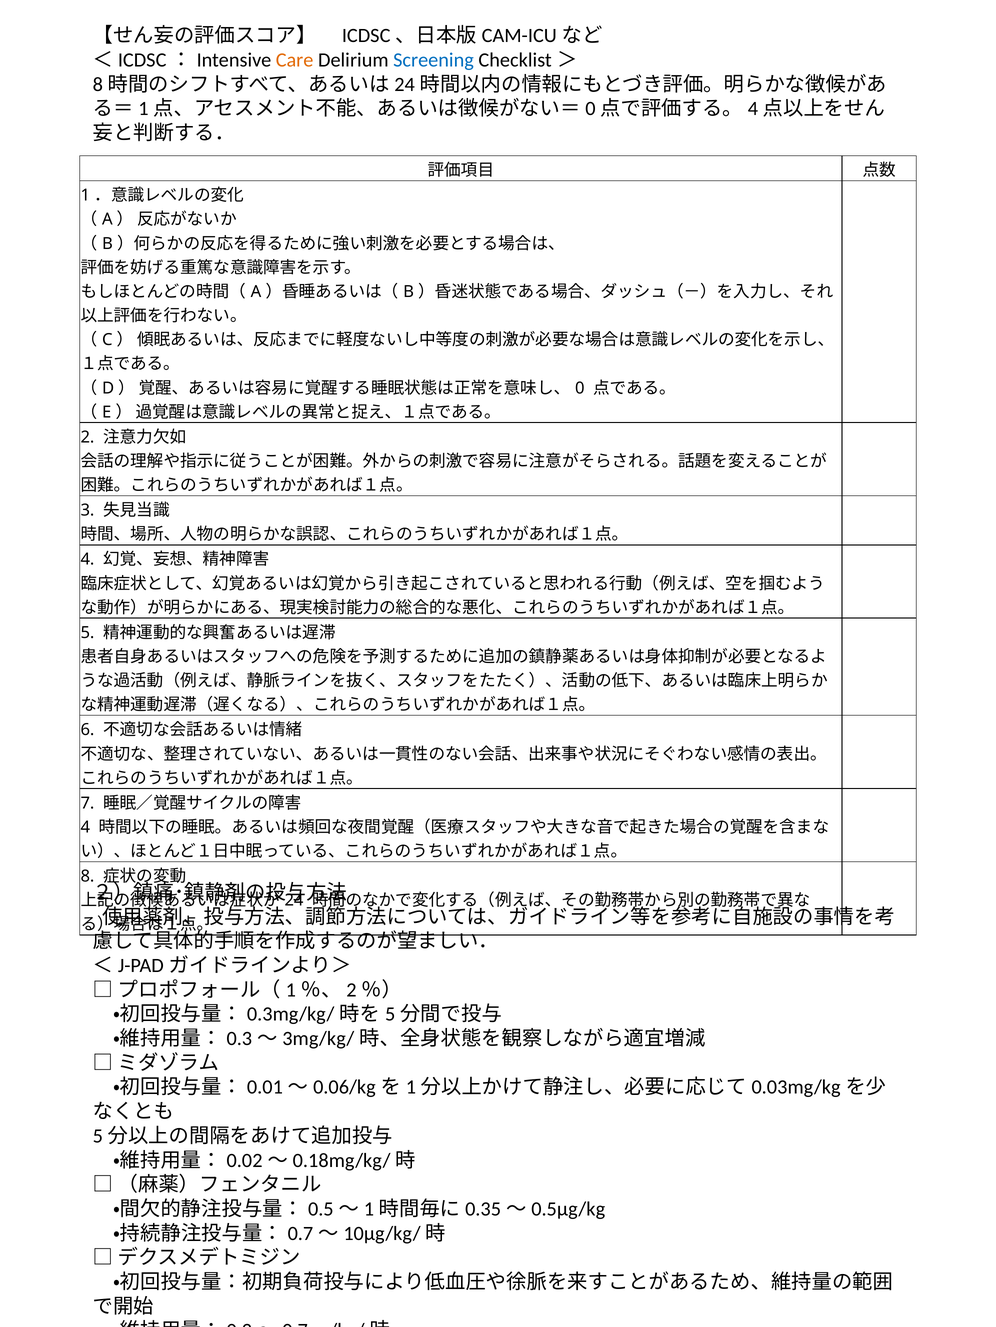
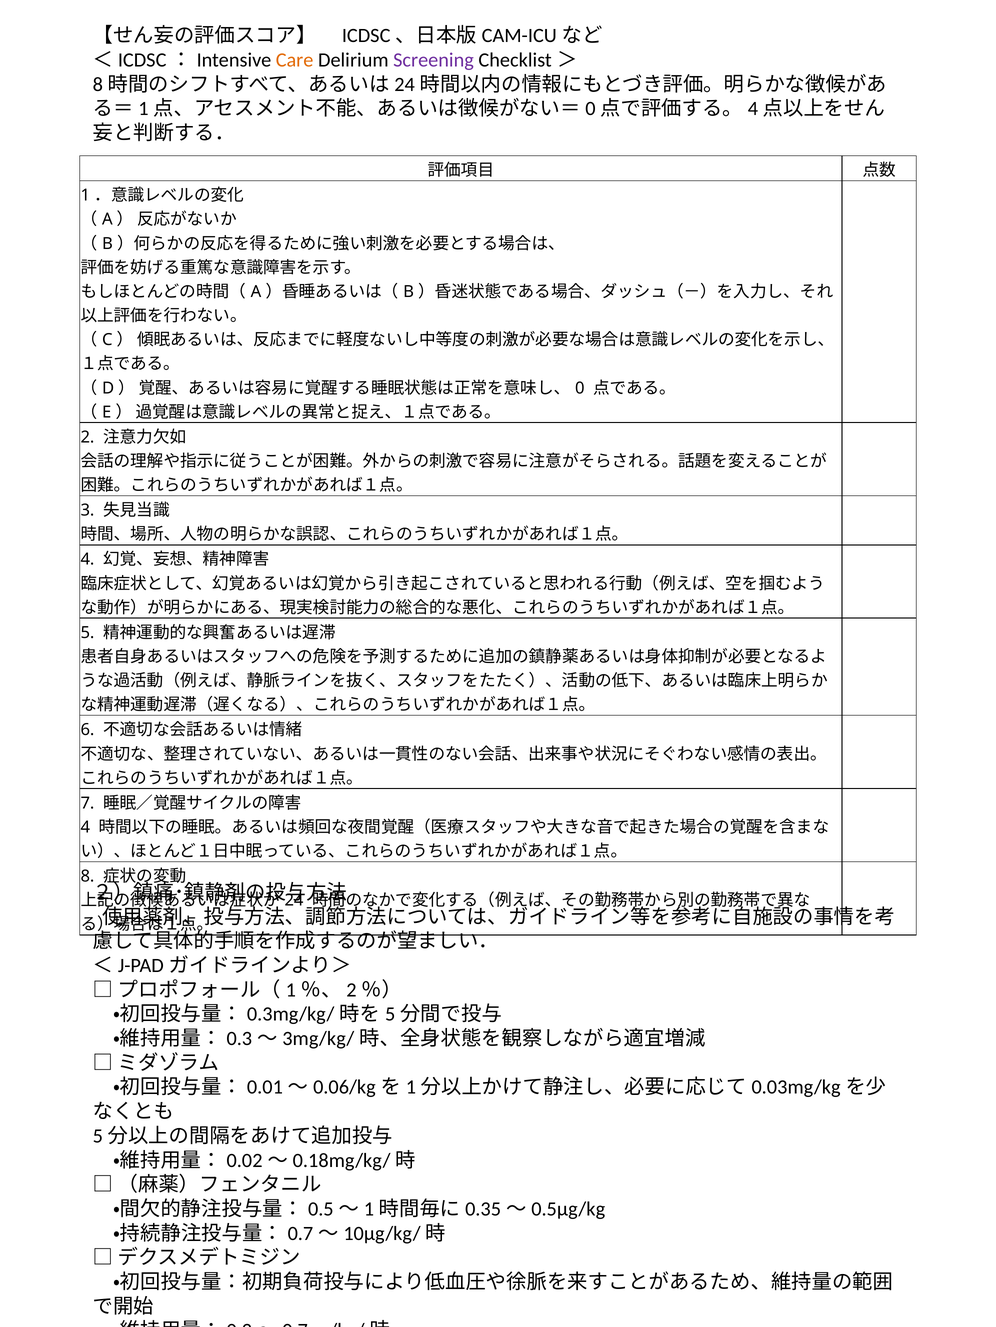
Screening colour: blue -> purple (433, 60)
